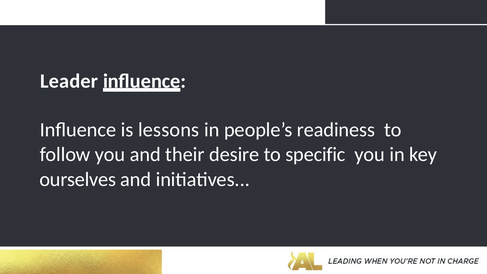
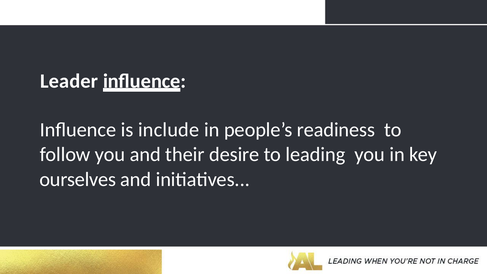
lessons: lessons -> include (169, 130)
specific: specific -> leading (315, 155)
